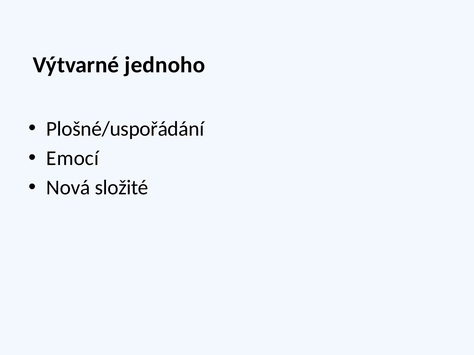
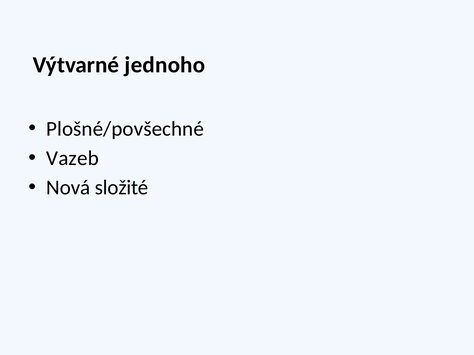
Plošné/uspořádání: Plošné/uspořádání -> Plošné/povšechné (125, 129)
Emocí: Emocí -> Vazeb (73, 158)
